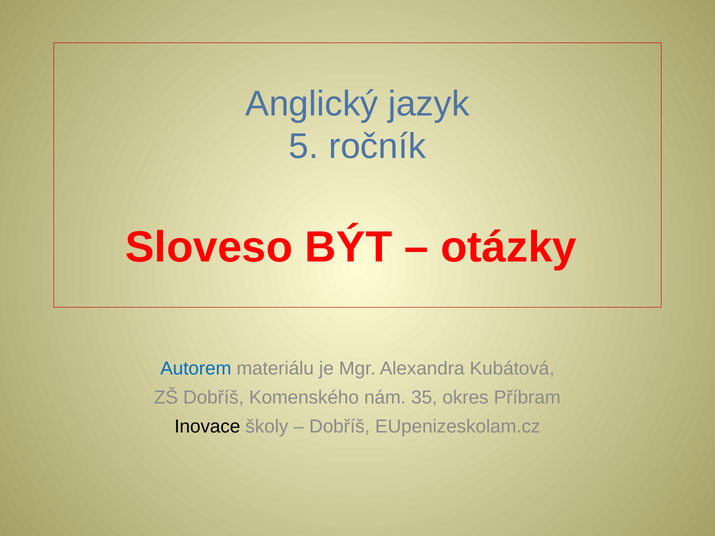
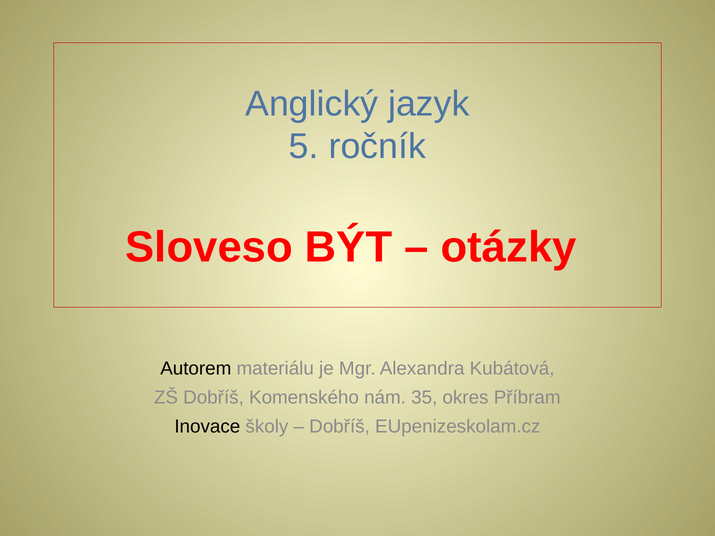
Autorem colour: blue -> black (196, 369)
